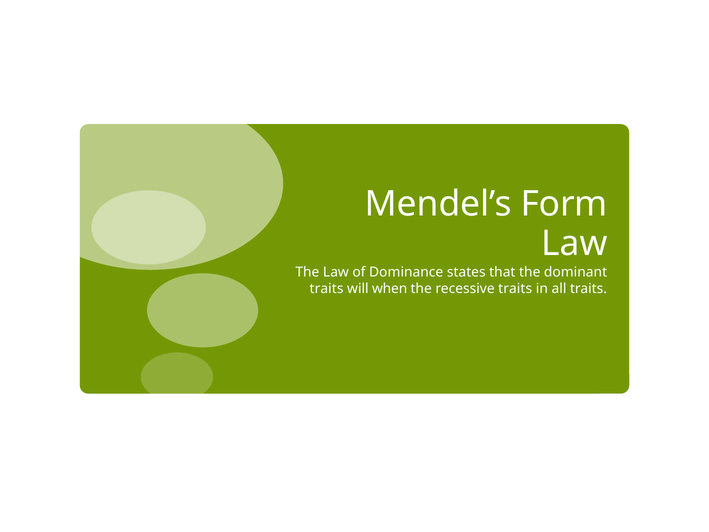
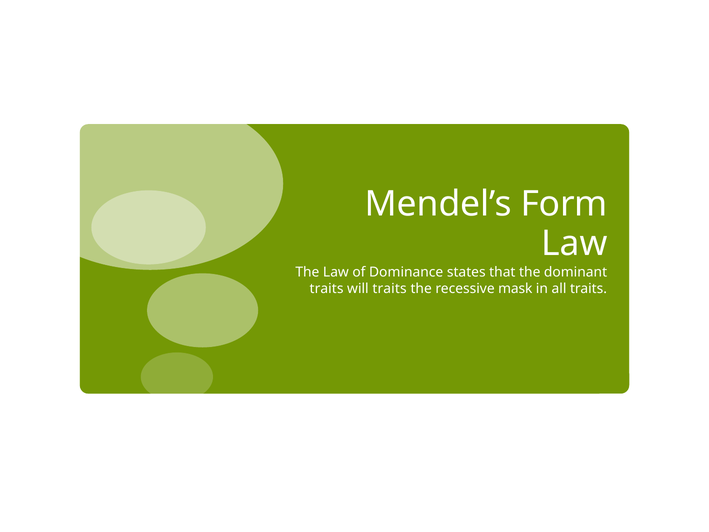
will when: when -> traits (390, 289)
recessive traits: traits -> mask (515, 289)
